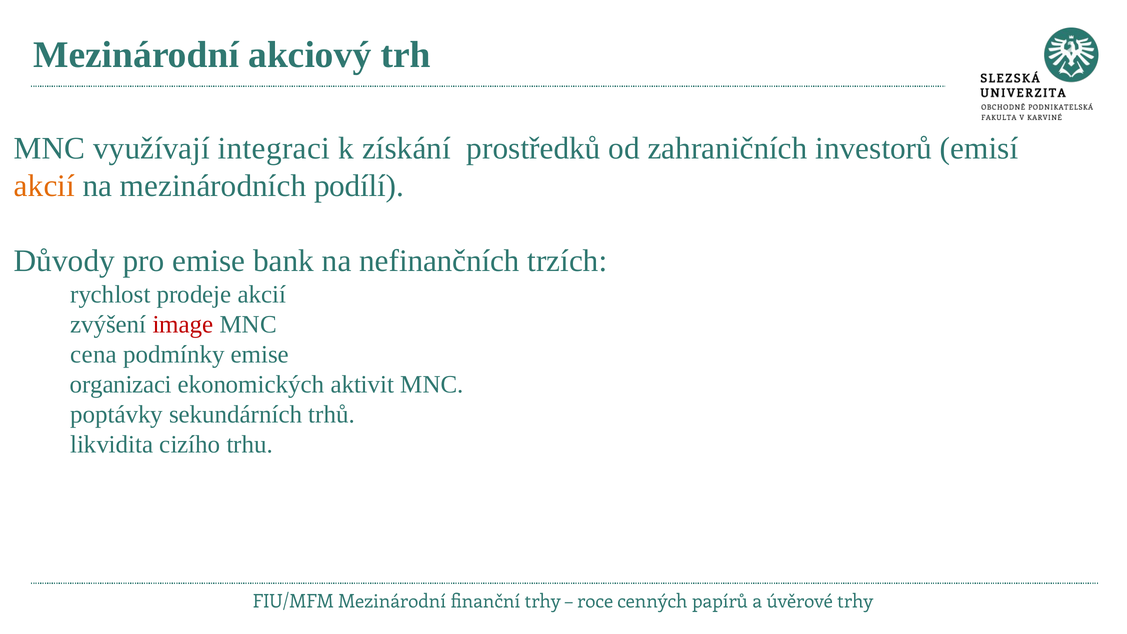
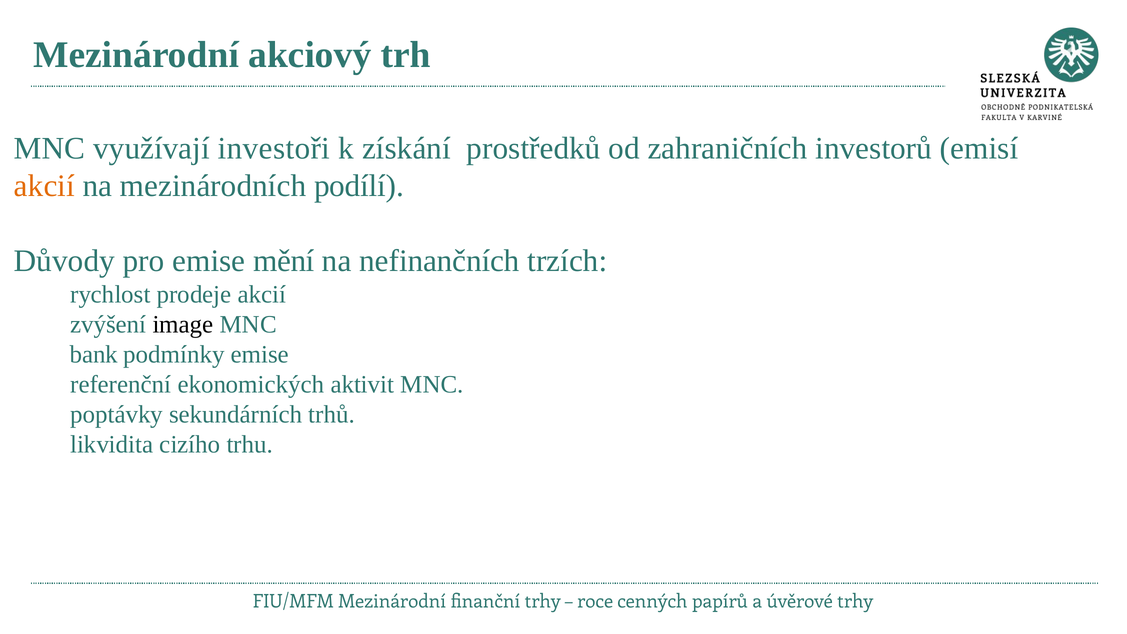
integraci: integraci -> investoři (274, 148)
bank: bank -> mění (284, 261)
image colour: red -> black (183, 324)
cena: cena -> bank (94, 354)
organizaci: organizaci -> referenční (121, 384)
